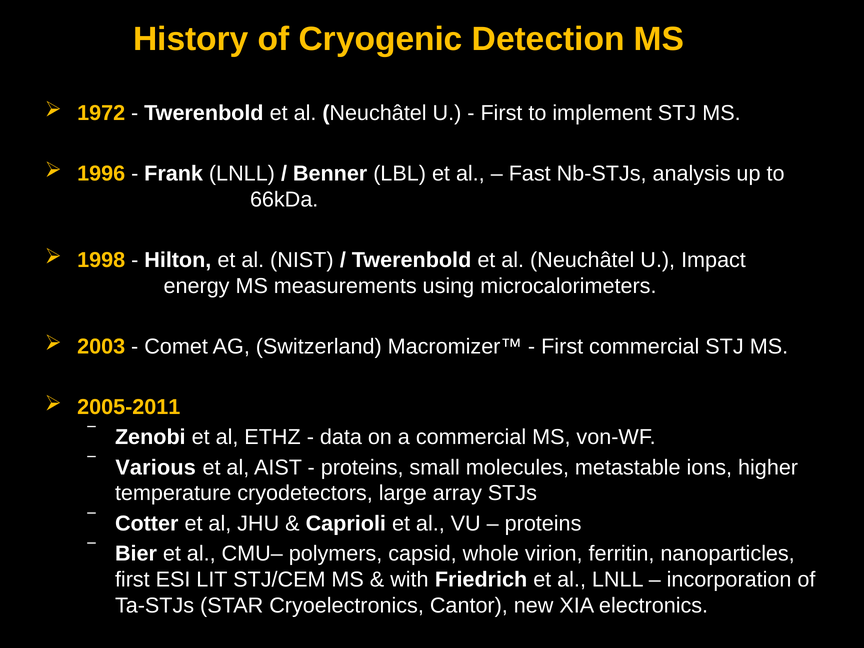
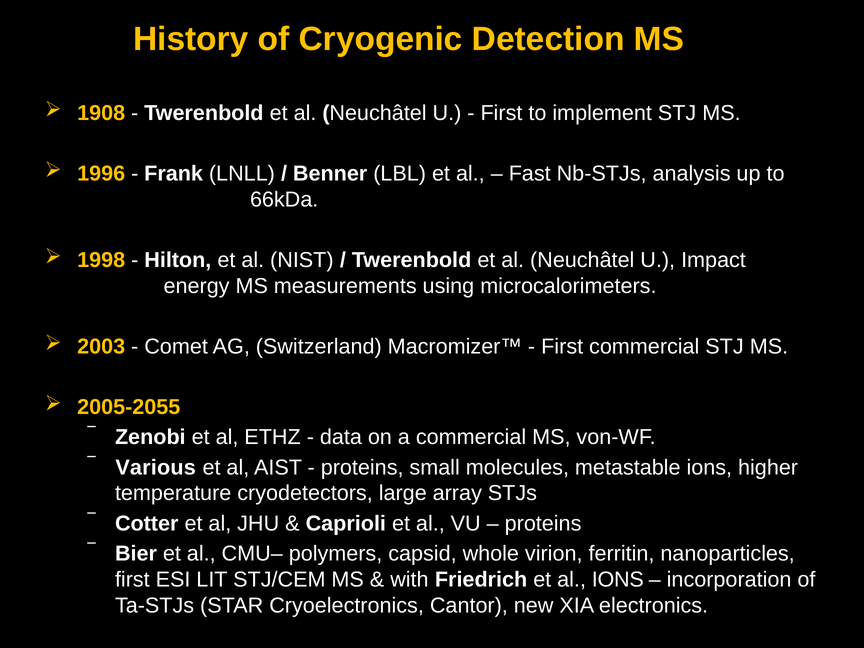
1972: 1972 -> 1908 (101, 113)
2005-2011: 2005-2011 -> 2005-2055 (129, 407)
al LNLL: LNLL -> IONS (618, 580)
